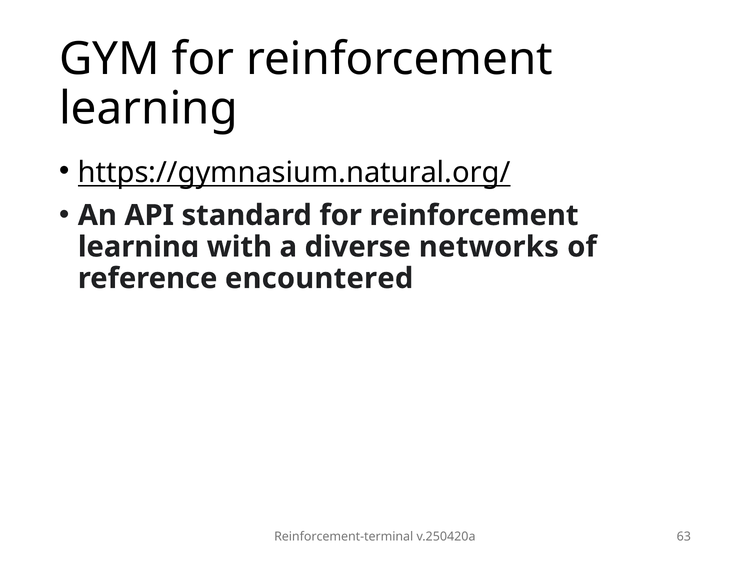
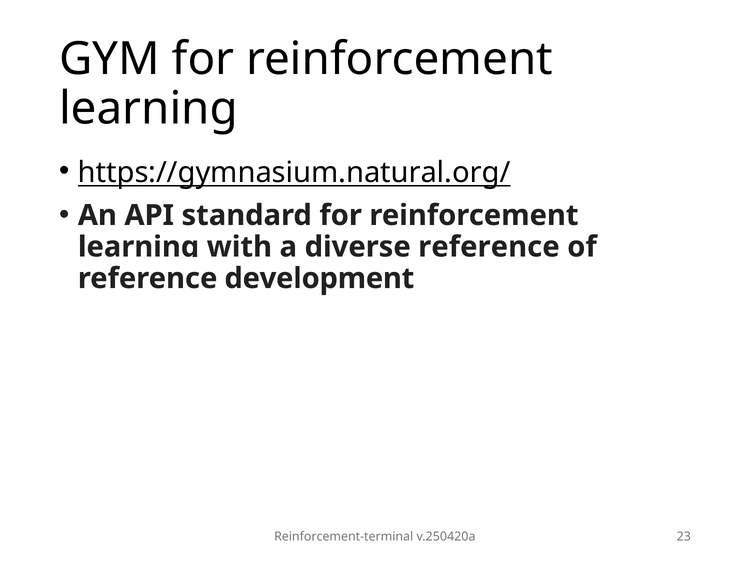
networks: networks -> reference (489, 247)
encountered: encountered -> development (319, 278)
63: 63 -> 23 (684, 536)
